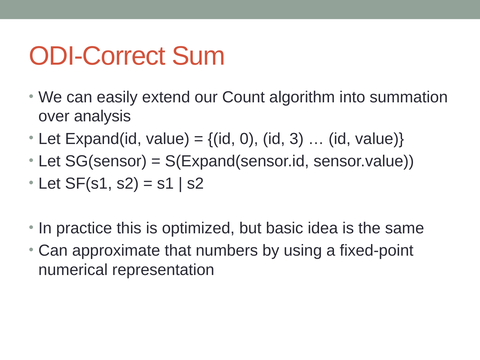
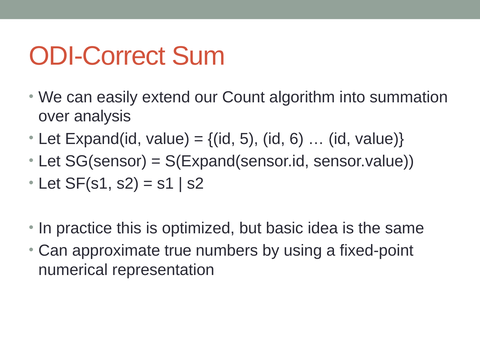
0: 0 -> 5 (249, 139)
3: 3 -> 6 (297, 139)
that: that -> true (178, 251)
